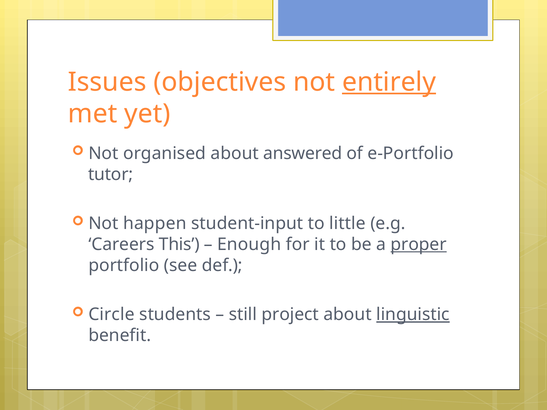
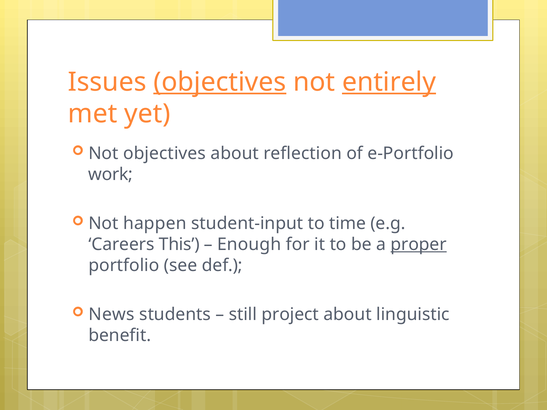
objectives underline: none -> present (220, 82)
Not organised: organised -> objectives (165, 153)
answered: answered -> reflection (303, 153)
tutor: tutor -> work (111, 174)
little: little -> time (348, 224)
Circle: Circle -> News (112, 315)
linguistic underline: present -> none (413, 315)
